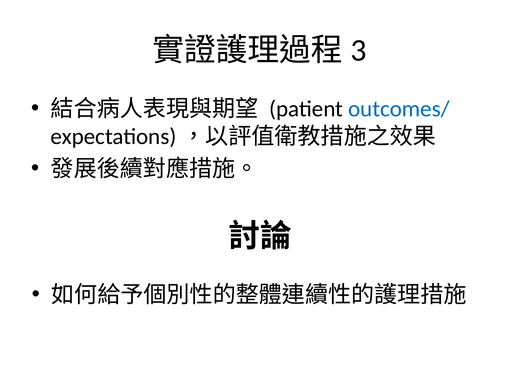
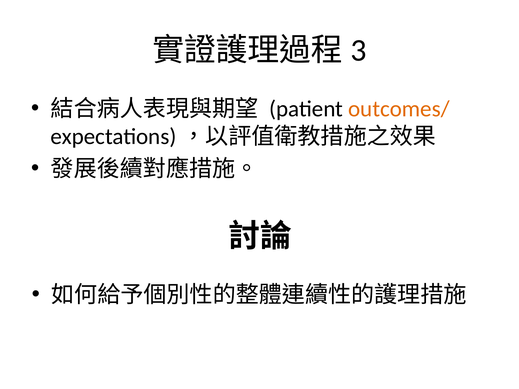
outcomes/ colour: blue -> orange (399, 109)
